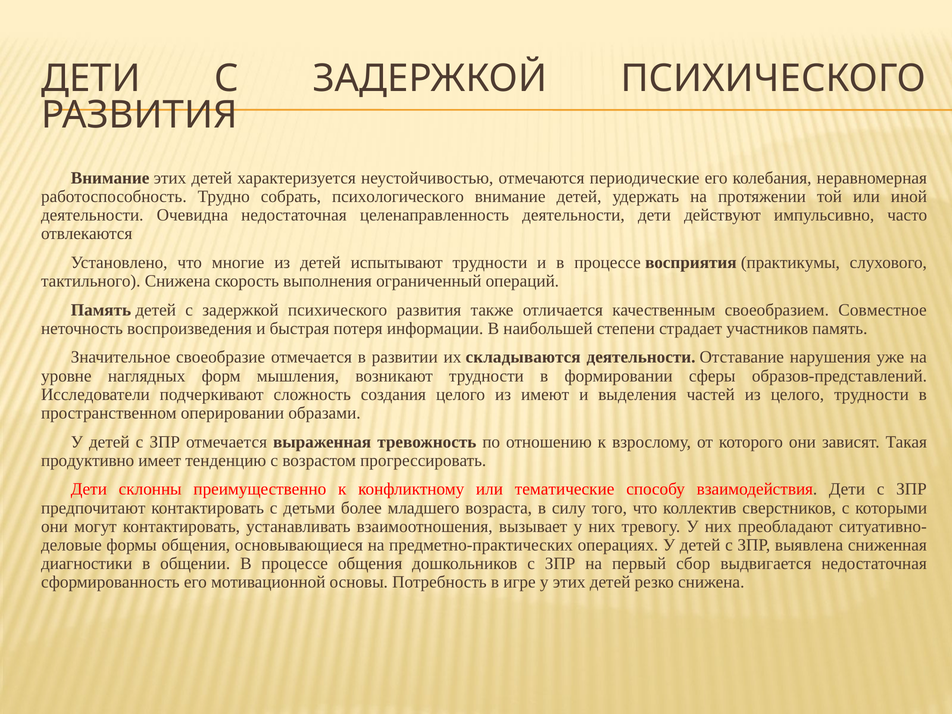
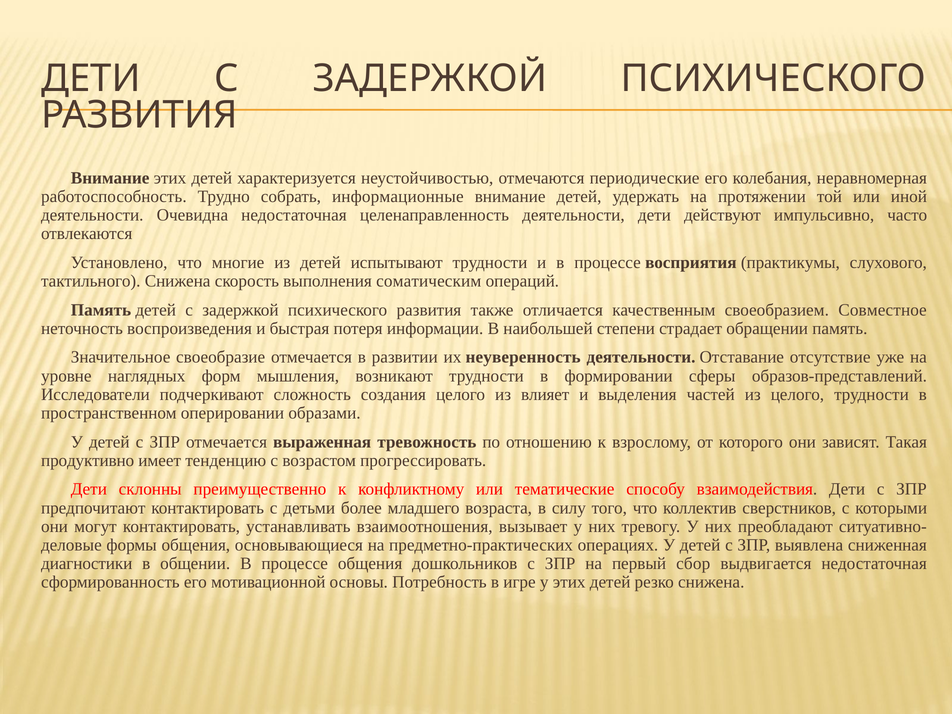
психологического: психологического -> информационные (398, 197)
ограниченный: ограниченный -> соматическим (429, 281)
участников: участников -> обращении (767, 329)
складываются: складываются -> неуверенность (523, 357)
нарушения: нарушения -> отсутствие (830, 357)
имеют: имеют -> влияет (545, 395)
